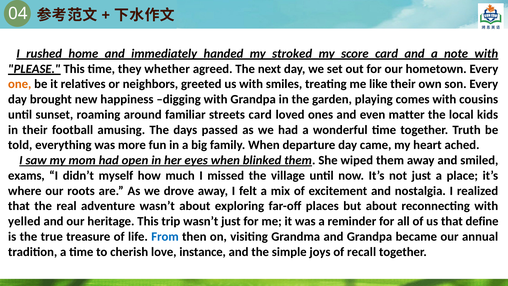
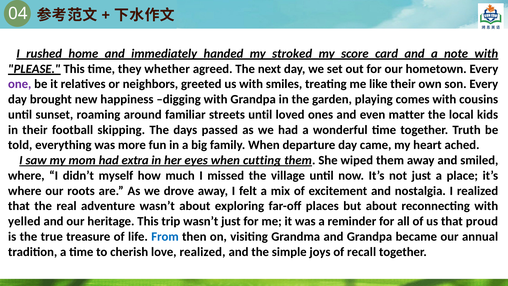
one colour: orange -> purple (20, 84)
streets card: card -> until (260, 114)
amusing: amusing -> skipping (121, 130)
open: open -> extra (135, 160)
blinked: blinked -> cutting (262, 160)
exams: exams -> where (26, 175)
define: define -> proud (482, 221)
love instance: instance -> realized (202, 252)
